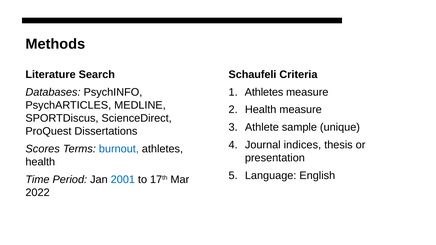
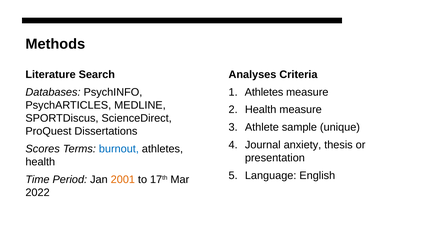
Schaufeli: Schaufeli -> Analyses (252, 75)
indices: indices -> anxiety (302, 145)
2001 colour: blue -> orange (123, 180)
